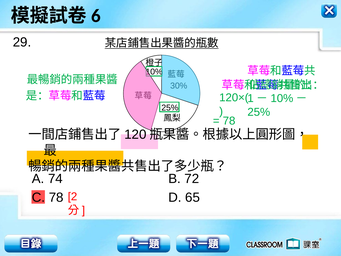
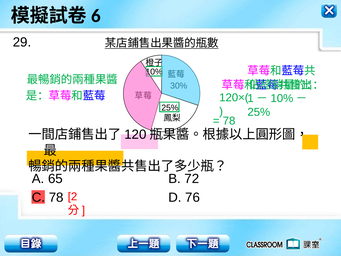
74: 74 -> 65 (55, 179)
65: 65 -> 76 (193, 197)
